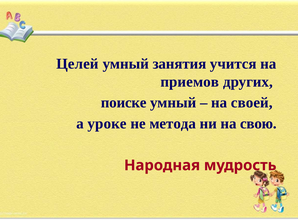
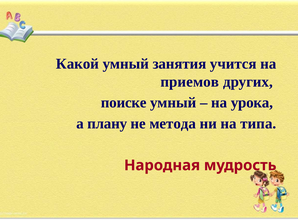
Целей: Целей -> Какой (77, 64)
своей: своей -> урока (252, 102)
уроке: уроке -> плану (107, 123)
свою: свою -> типа (258, 123)
